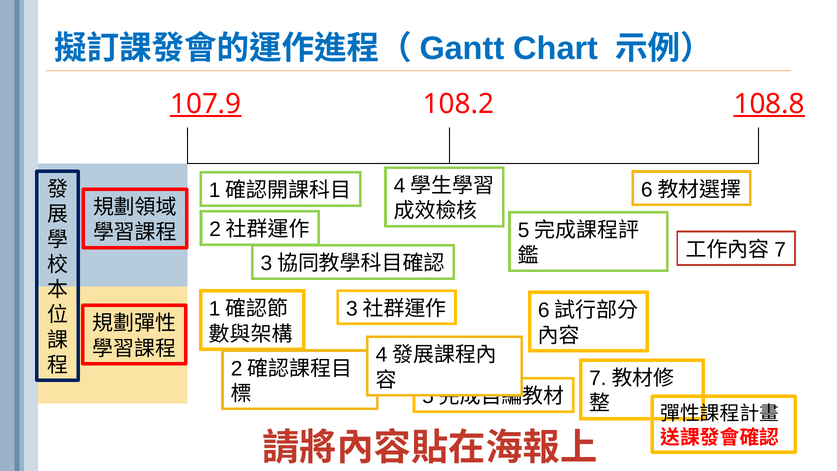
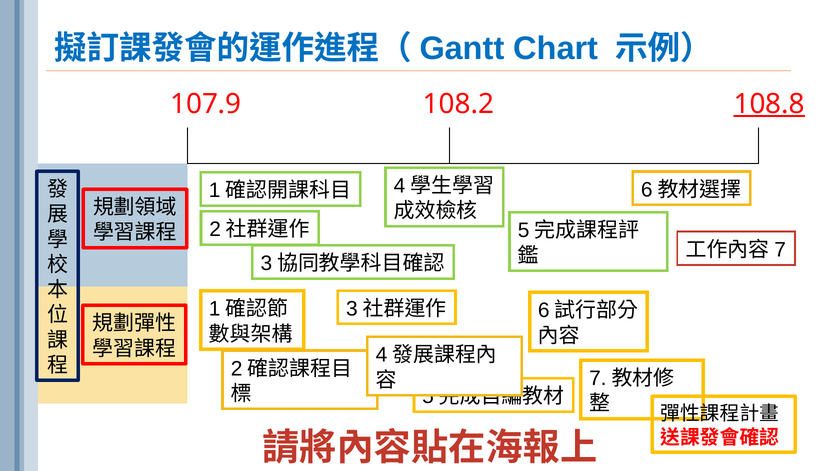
107.9 underline: present -> none (206, 104)
